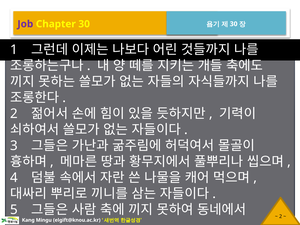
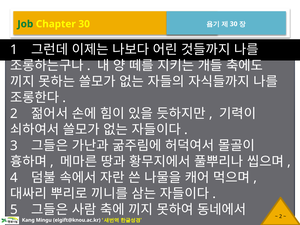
Job colour: purple -> green (25, 24)
